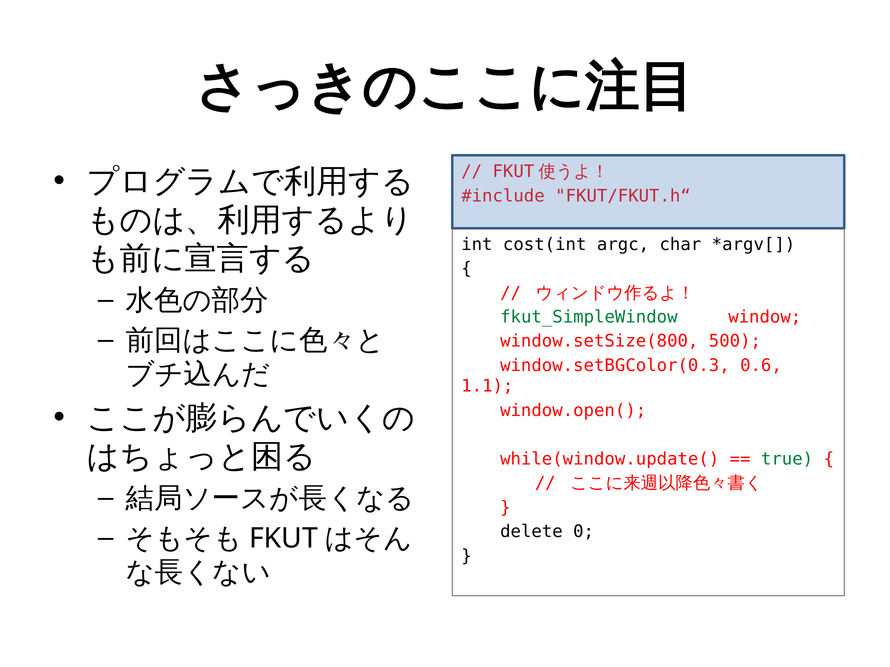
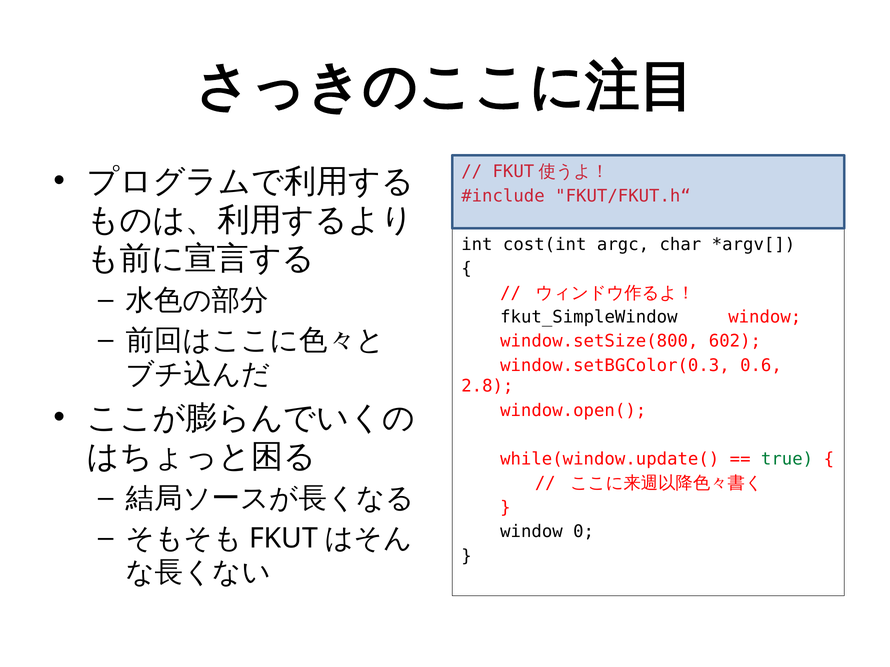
fkut_SimpleWindow colour: green -> black (589, 317)
500: 500 -> 602 (735, 342)
1.1: 1.1 -> 2.8 (487, 387)
delete: delete -> window (531, 532)
